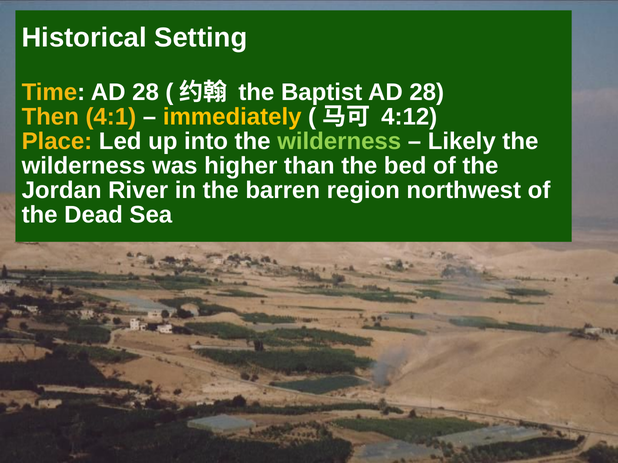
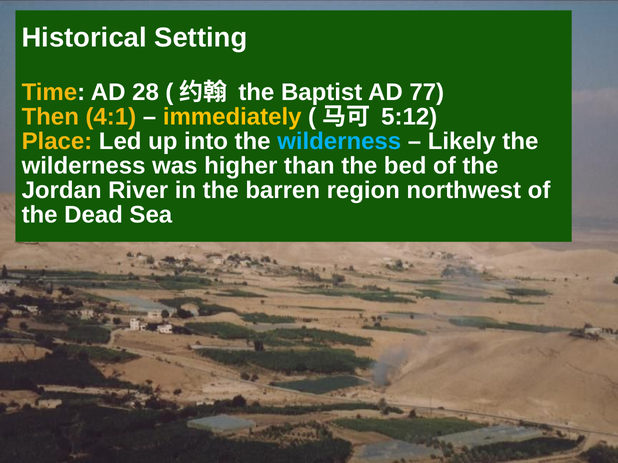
Baptist AD 28: 28 -> 77 (427, 92)
4:12: 4:12 -> 5:12 (409, 117)
wilderness colour: light green -> light blue (339, 141)
